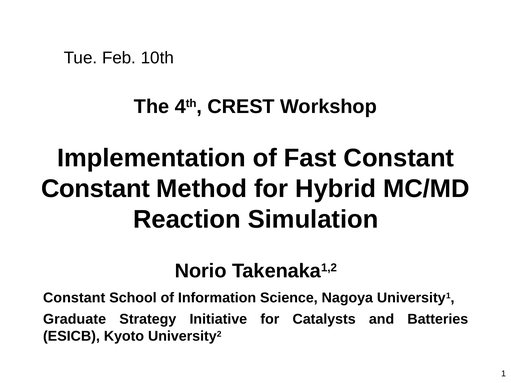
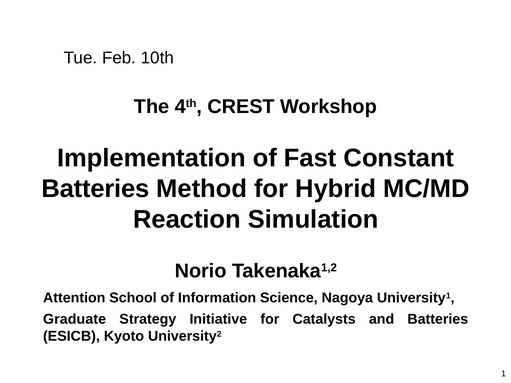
Constant: Constant -> Batteries (95, 189)
Constant: Constant -> Attention (74, 298)
